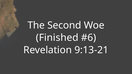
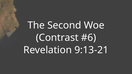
Finished: Finished -> Contrast (57, 38)
